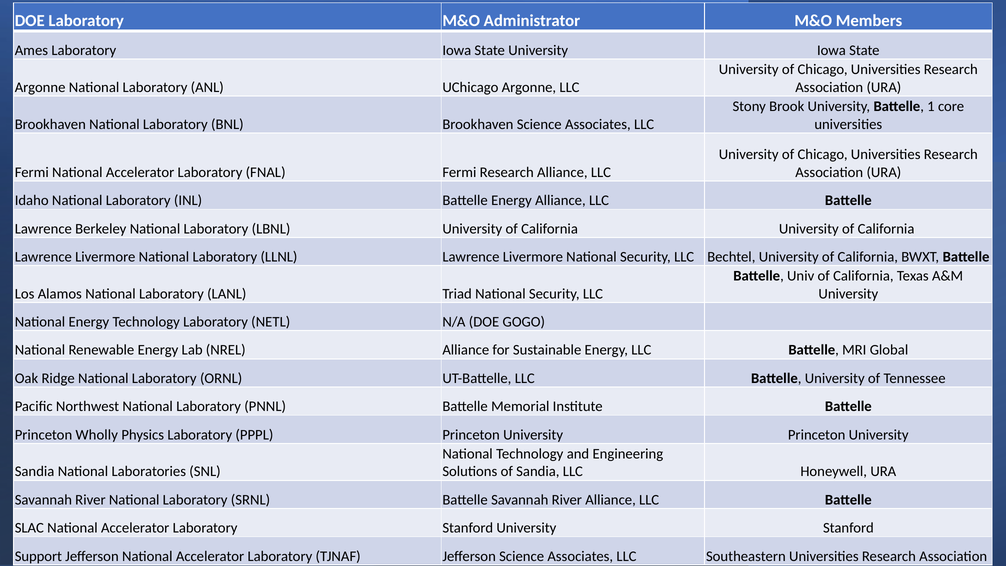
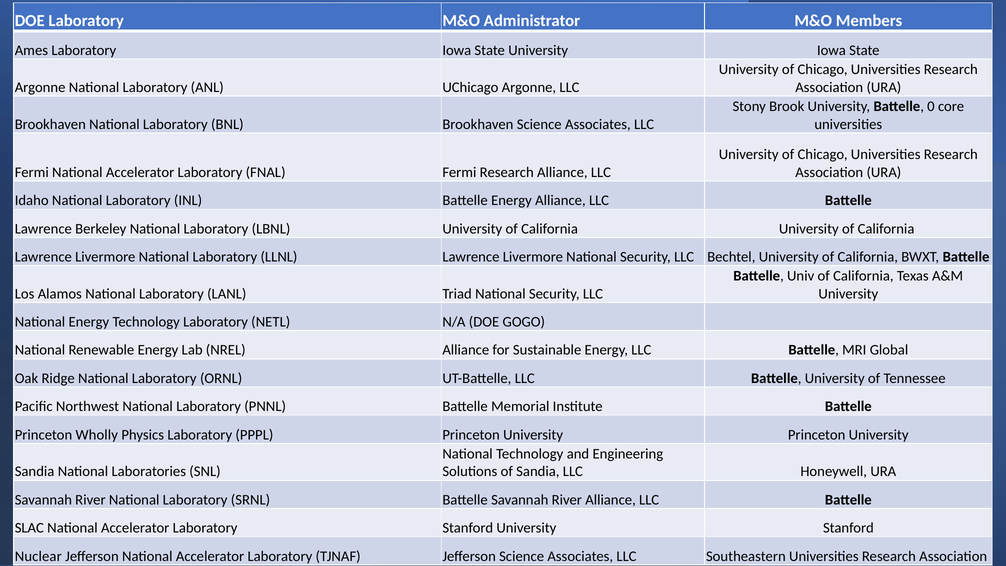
1: 1 -> 0 (931, 106)
Support: Support -> Nuclear (38, 556)
